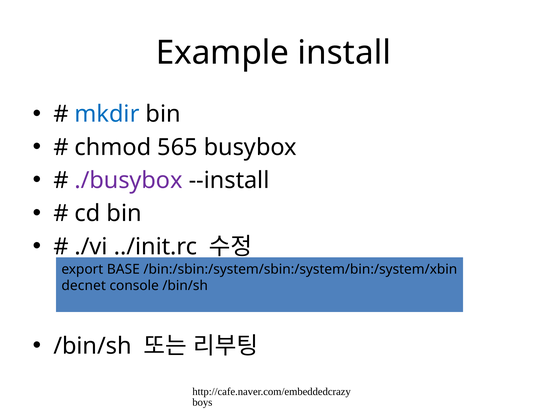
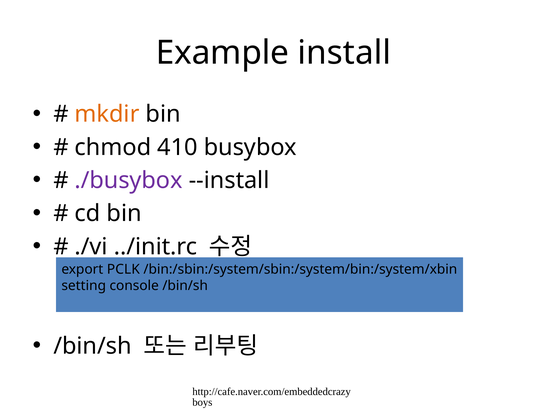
mkdir colour: blue -> orange (107, 114)
565: 565 -> 410 (178, 147)
BASE: BASE -> PCLK (123, 269)
decnet: decnet -> setting (84, 286)
